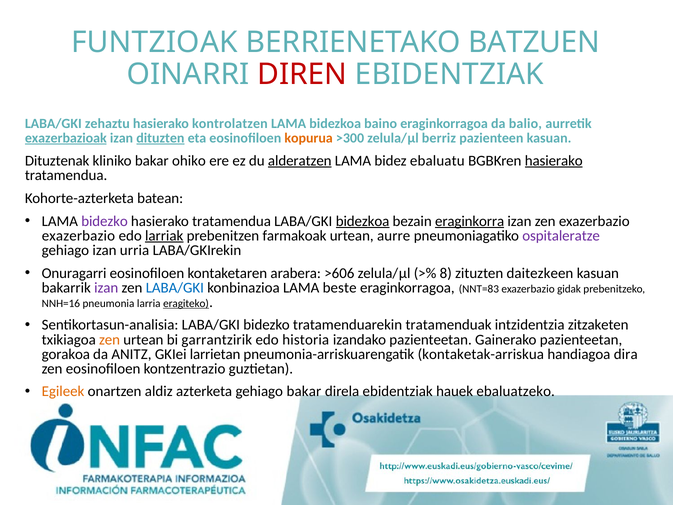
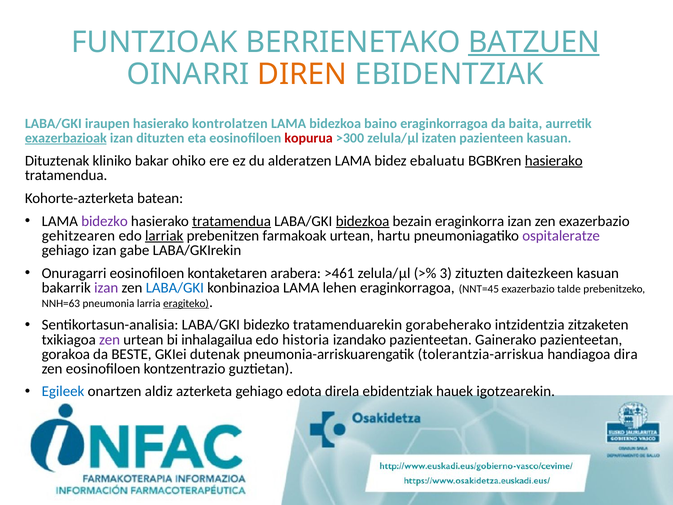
BATZUEN underline: none -> present (534, 42)
DIREN colour: red -> orange (302, 75)
zehaztu: zehaztu -> iraupen (107, 124)
balio: balio -> baita (525, 124)
dituzten underline: present -> none (160, 138)
kopurua colour: orange -> red (309, 138)
berriz: berriz -> izaten (439, 138)
alderatzen underline: present -> none (300, 161)
tratamendua underline: none -> present (232, 221)
eraginkorra underline: present -> none (470, 221)
exazerbazio: exazerbazio -> gehitzearen (78, 235)
aurre: aurre -> hartu (394, 235)
urria: urria -> gabe (135, 250)
>606: >606 -> >461 (339, 273)
8: 8 -> 3 (446, 273)
beste: beste -> lehen (340, 287)
NNT=83: NNT=83 -> NNT=45 (479, 289)
gidak: gidak -> talde (569, 289)
NNH=16: NNH=16 -> NNH=63 (61, 303)
tratamenduak: tratamenduak -> gorabeherako (448, 325)
zen colour: orange -> purple (110, 339)
garrantzirik: garrantzirik -> inhalagailua (217, 339)
ANITZ: ANITZ -> BESTE (132, 354)
larrietan: larrietan -> dutenak (215, 354)
kontaketak-arriskua: kontaketak-arriskua -> tolerantzia-arriskua (481, 354)
Egileek colour: orange -> blue (63, 391)
gehiago bakar: bakar -> edota (304, 391)
ebaluatzeko: ebaluatzeko -> igotzearekin (516, 391)
